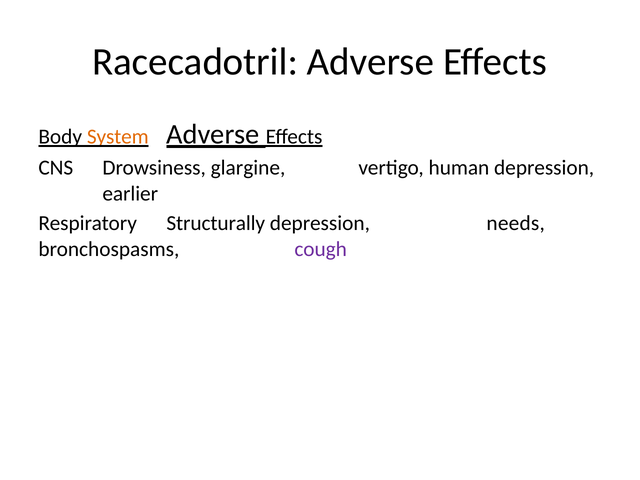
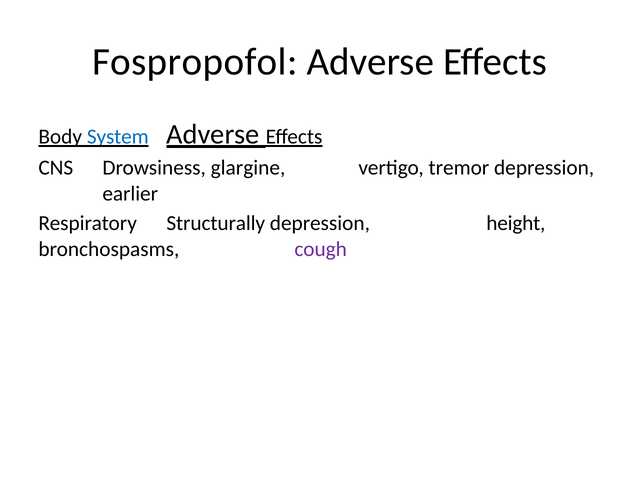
Racecadotril: Racecadotril -> Fospropofol (195, 62)
System colour: orange -> blue (118, 137)
human: human -> tremor (459, 168)
needs: needs -> height (516, 223)
